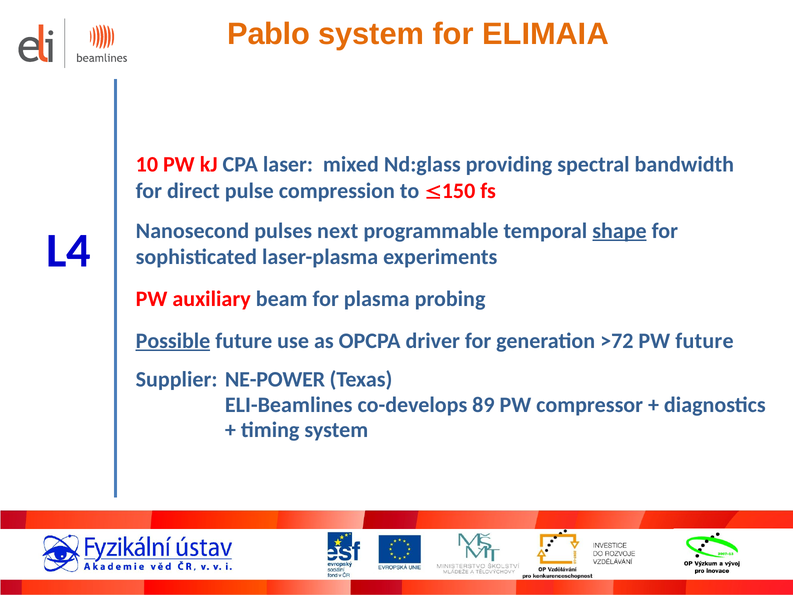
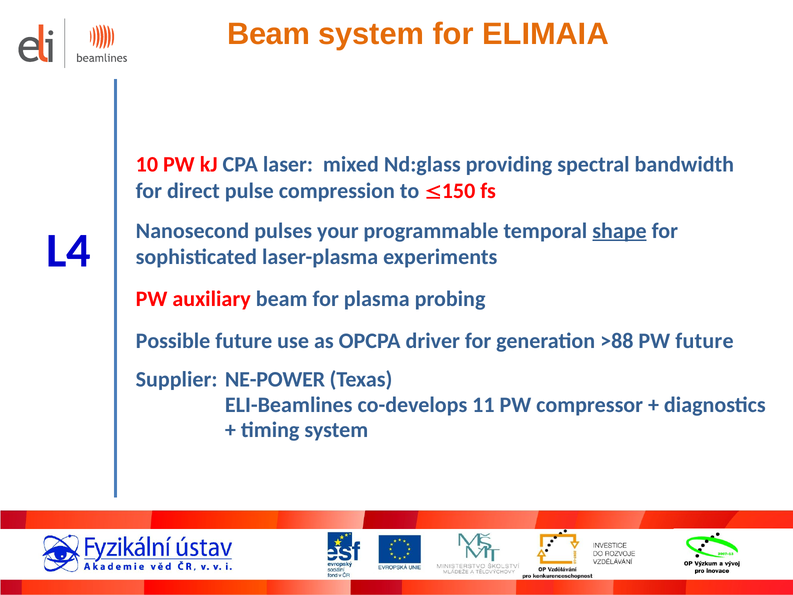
Pablo: Pablo -> Beam (269, 34)
next: next -> your (338, 231)
Possible underline: present -> none (173, 341)
>72: >72 -> >88 (617, 341)
89: 89 -> 11 (483, 405)
